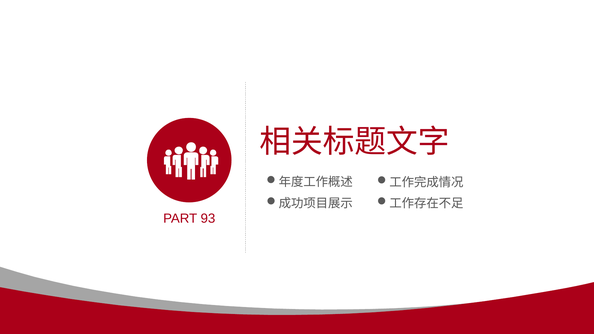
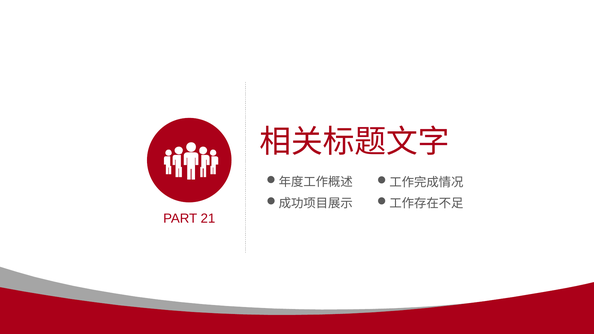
93: 93 -> 21 (208, 219)
